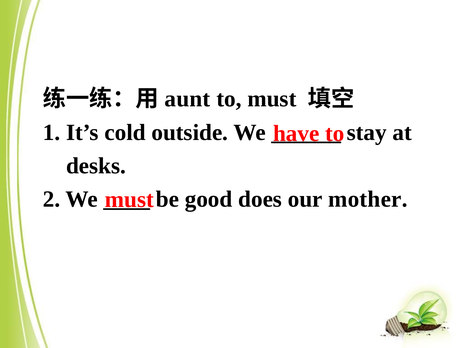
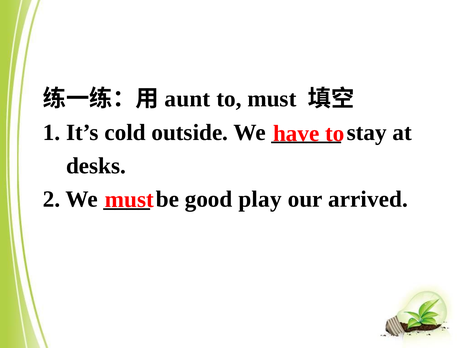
does: does -> play (260, 199)
mother: mother -> arrived (368, 199)
